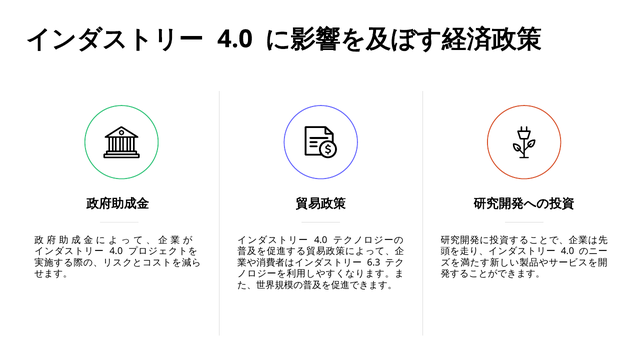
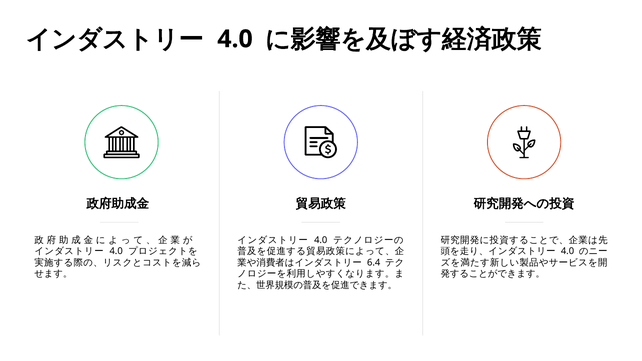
6.3: 6.3 -> 6.4 (374, 263)
